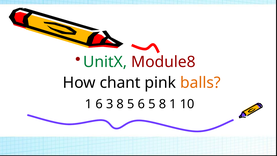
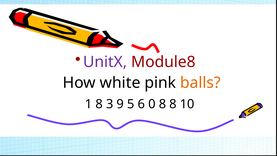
UnitX colour: green -> purple (105, 62)
chant: chant -> white (120, 83)
1 6: 6 -> 8 (99, 104)
3 8: 8 -> 9 (120, 104)
6 5: 5 -> 0 (152, 104)
8 1: 1 -> 8 (173, 104)
